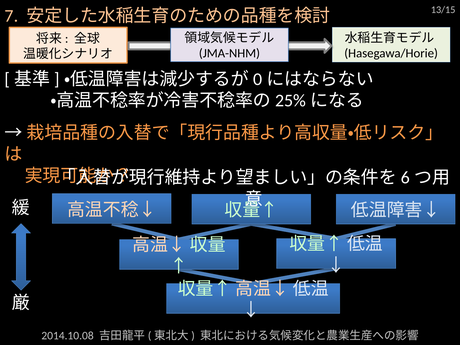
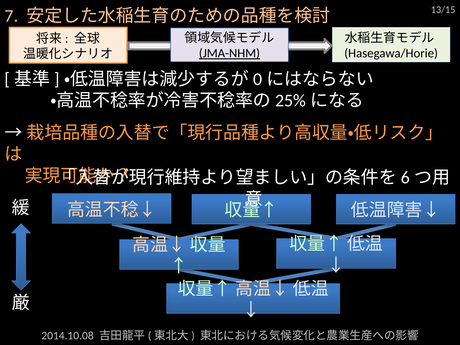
JMA-NHM underline: none -> present (229, 53)
